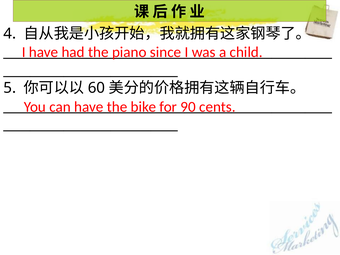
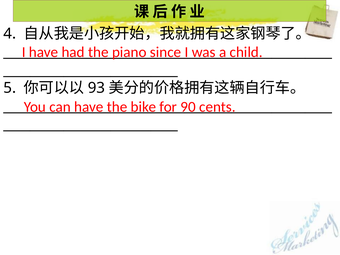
60: 60 -> 93 (96, 88)
